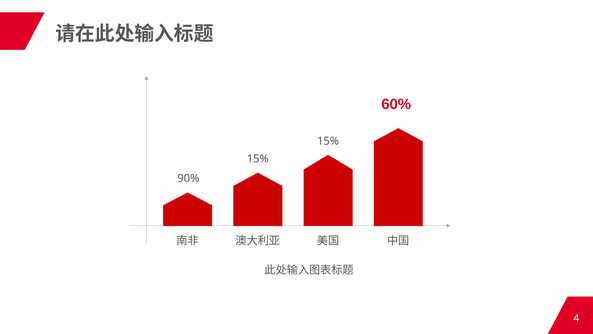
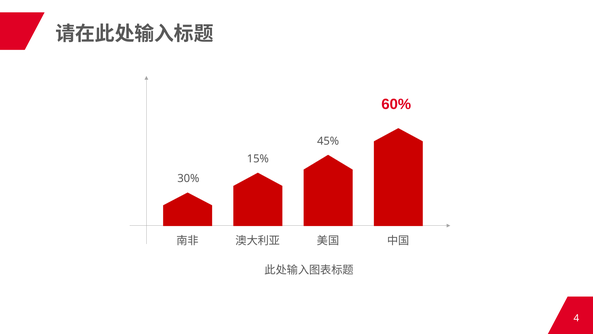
15%: 15% -> 45% (328, 141)
90%: 90% -> 30% (188, 178)
